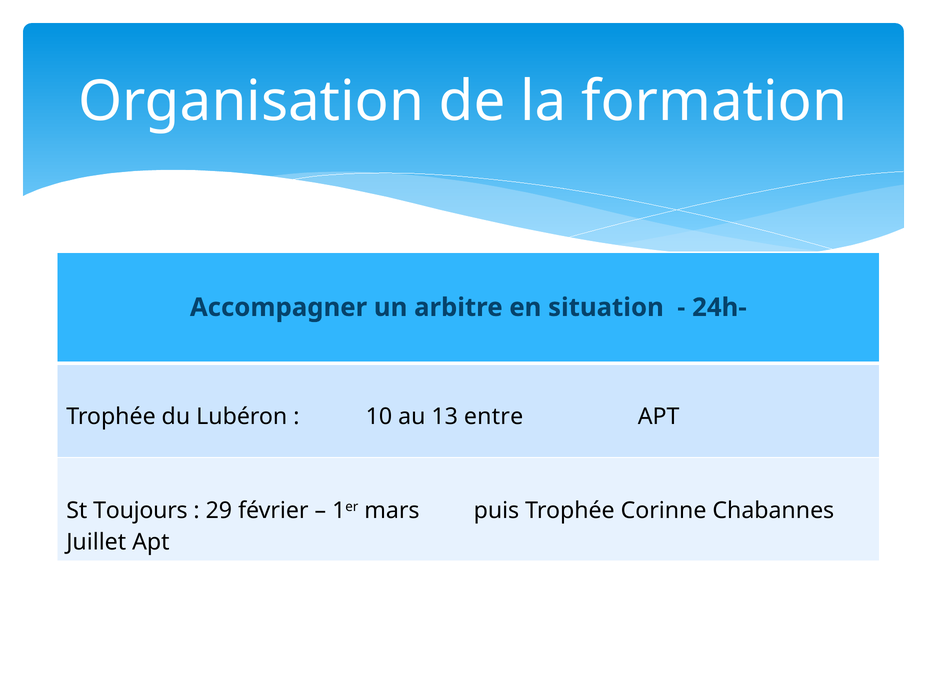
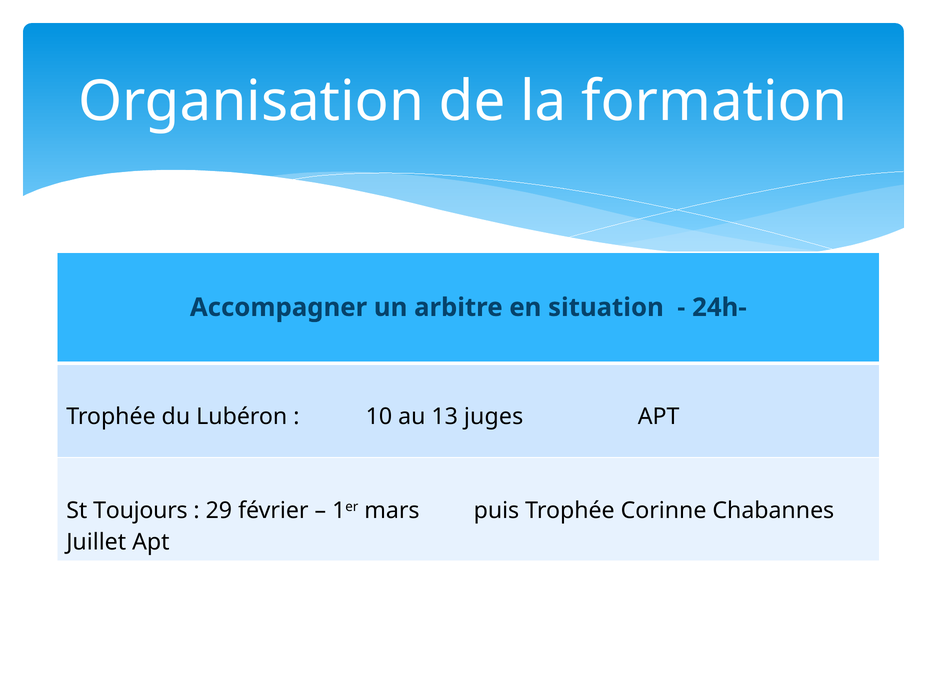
entre: entre -> juges (494, 417)
